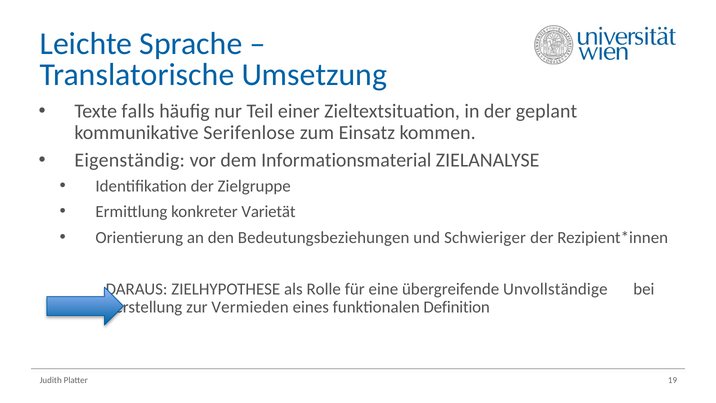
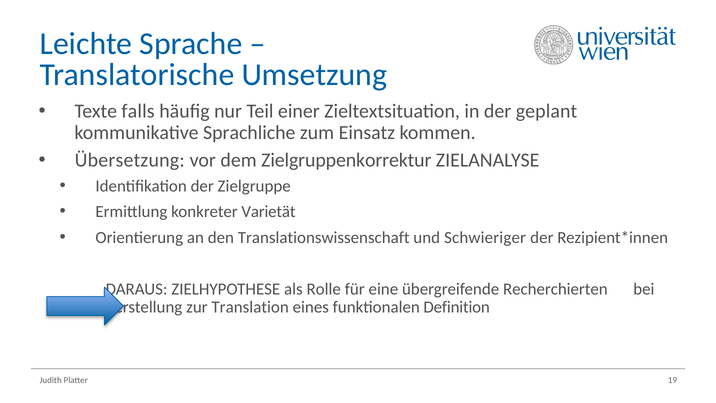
Serifenlose: Serifenlose -> Sprachliche (249, 133)
Eigenständig: Eigenständig -> Übersetzung (130, 160)
Informationsmaterial: Informationsmaterial -> Zielgruppenkorrektur (346, 160)
Bedeutungsbeziehungen: Bedeutungsbeziehungen -> Translationswissenschaft (324, 238)
Unvollständige: Unvollständige -> Recherchierten (555, 289)
Vermieden: Vermieden -> Translation (250, 307)
